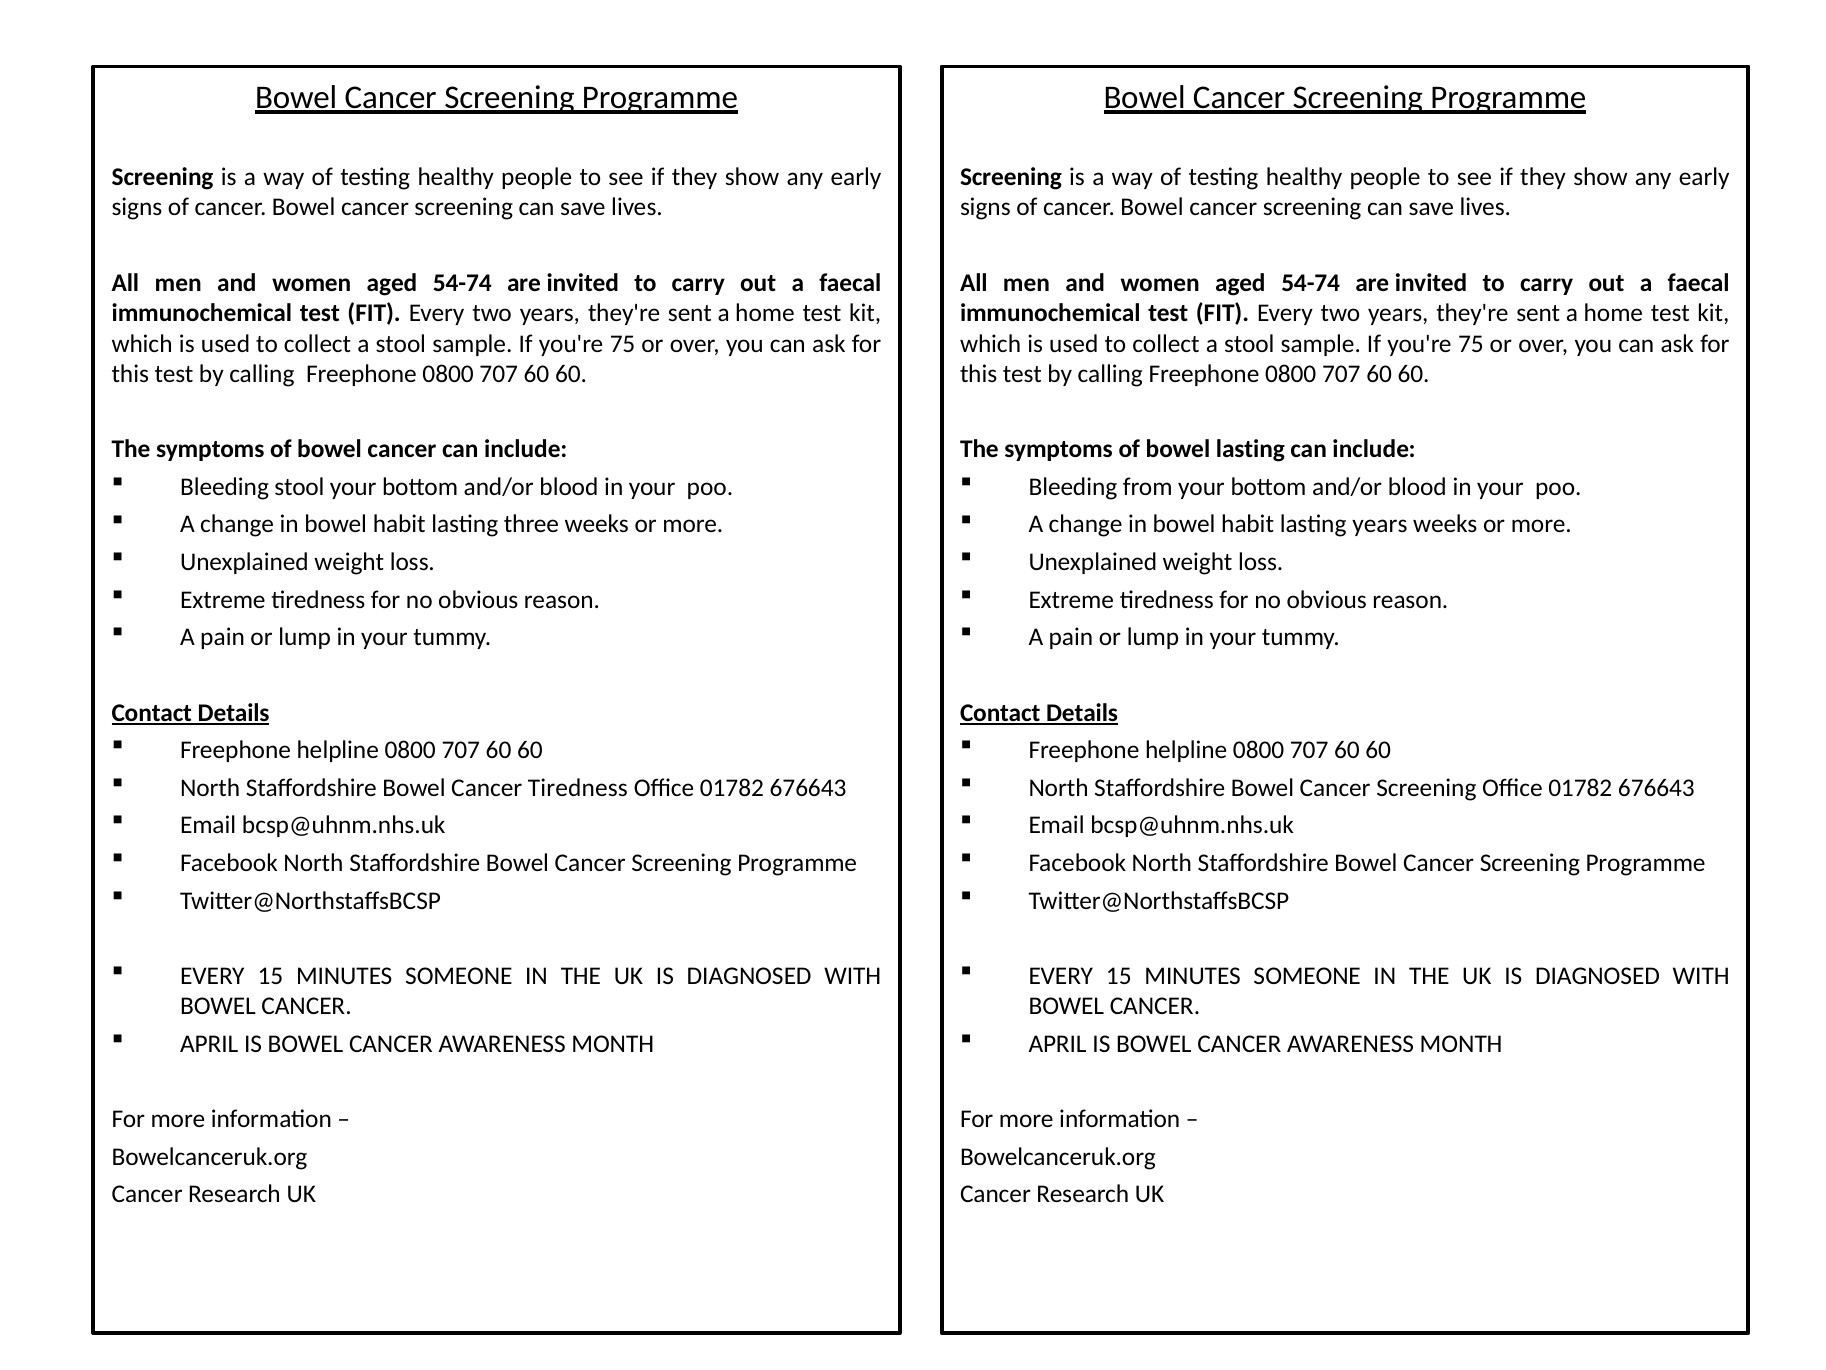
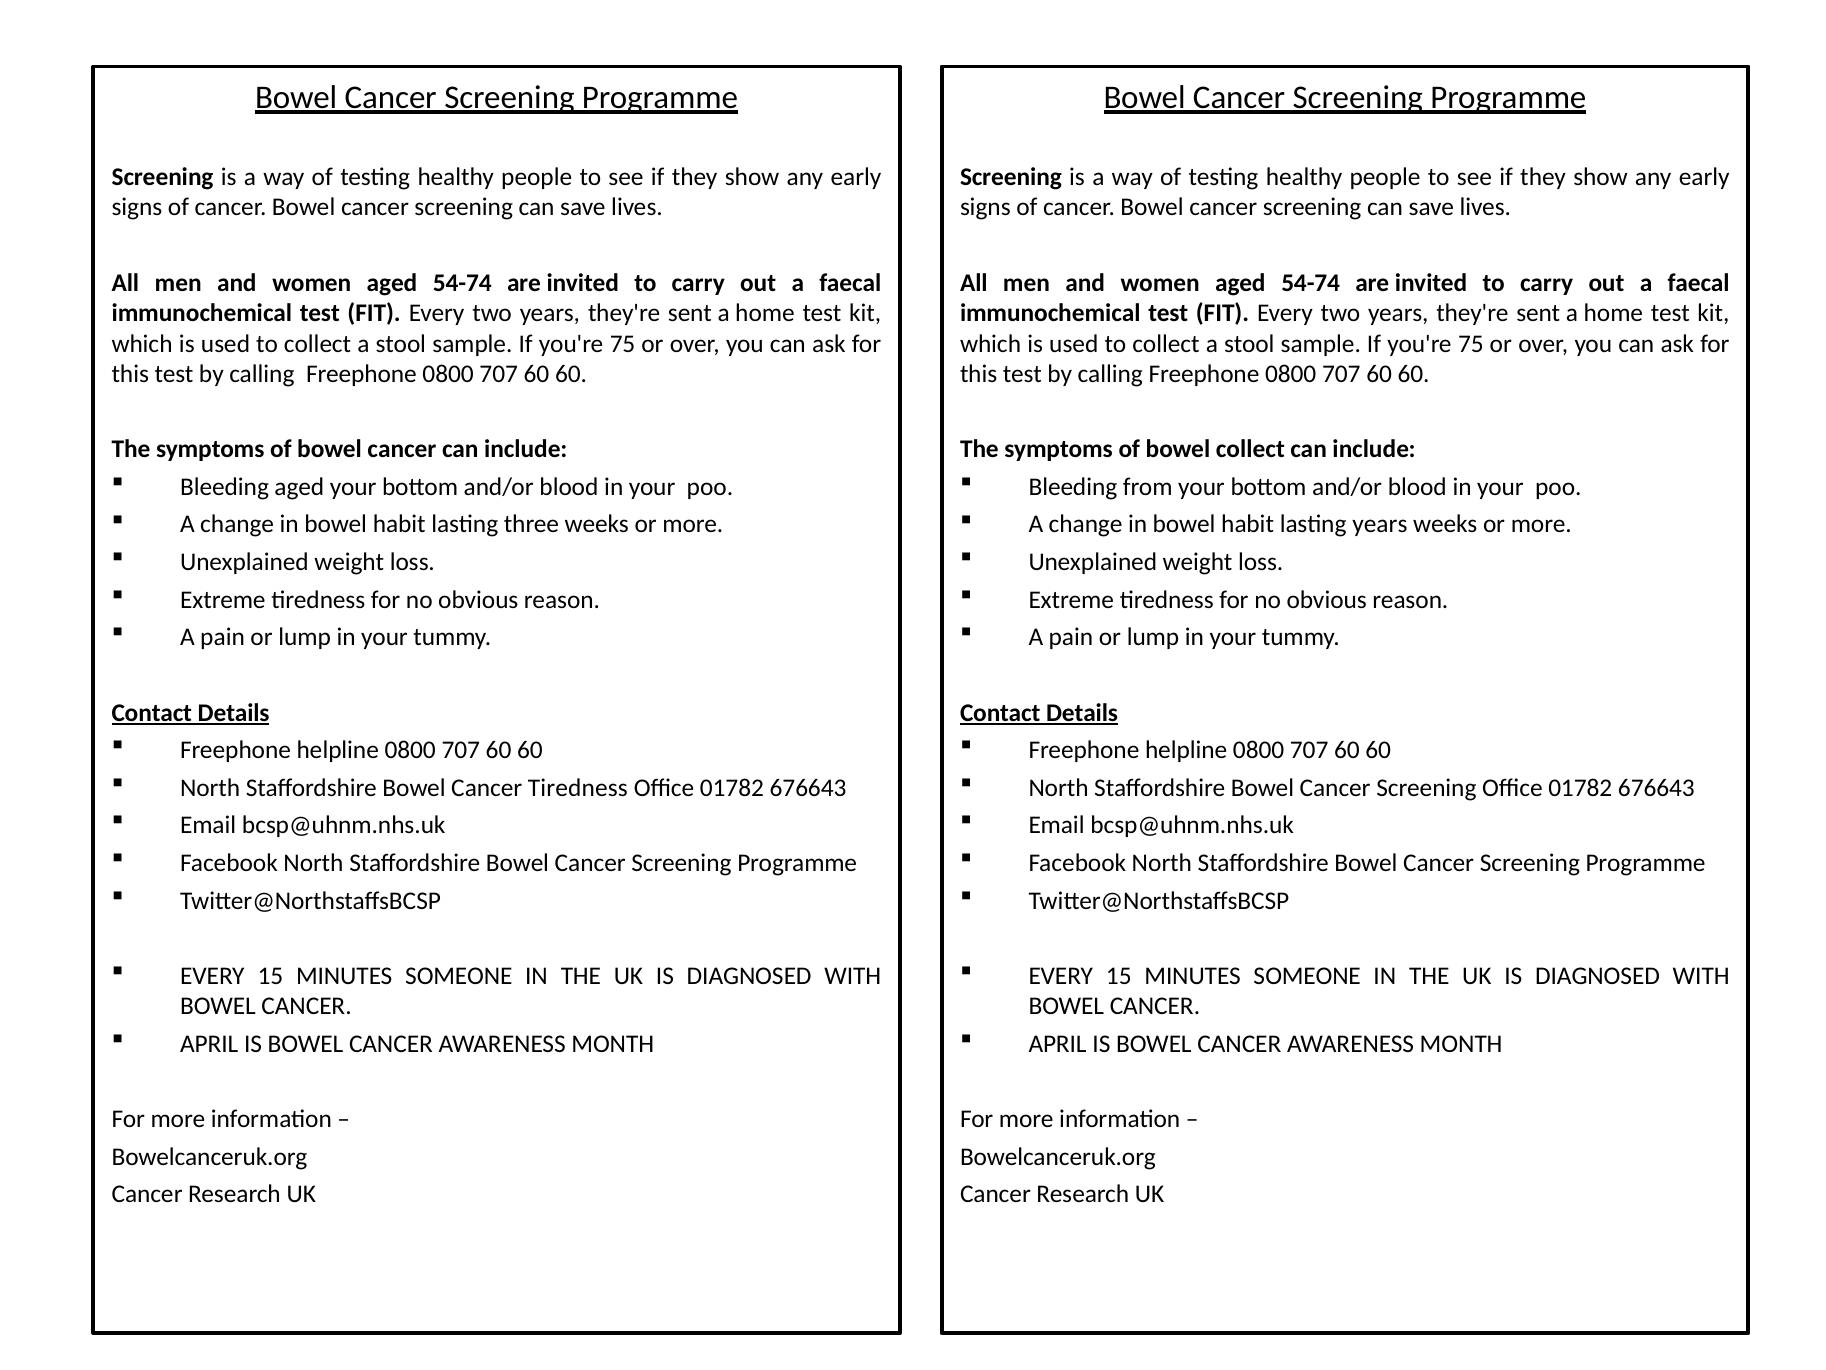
bowel lasting: lasting -> collect (1250, 449)
Bleeding stool: stool -> aged (299, 487)
